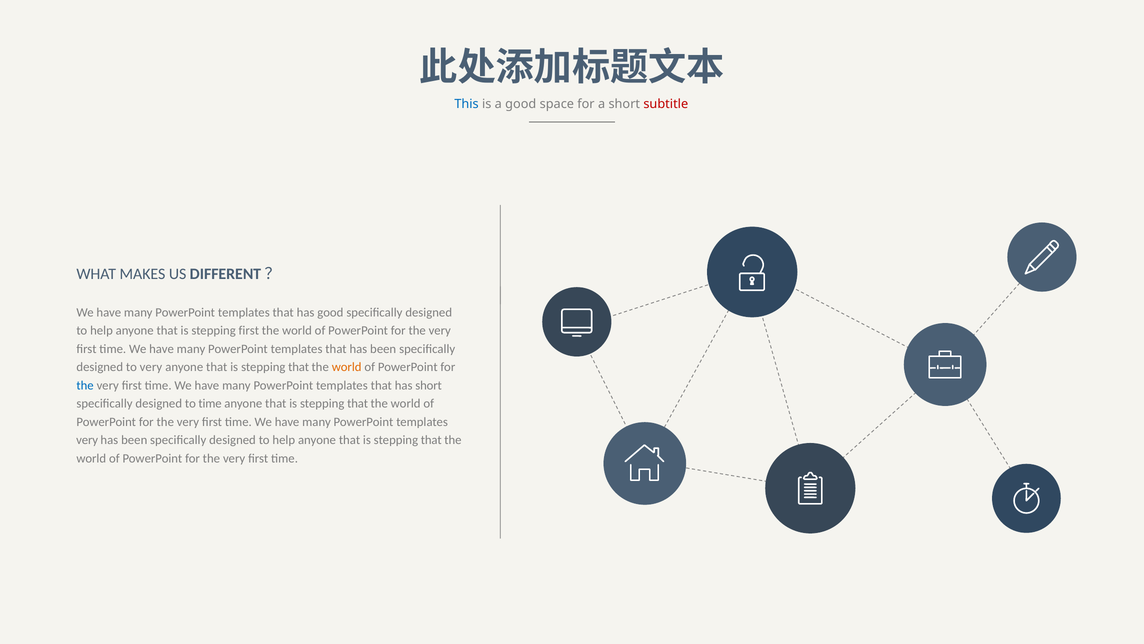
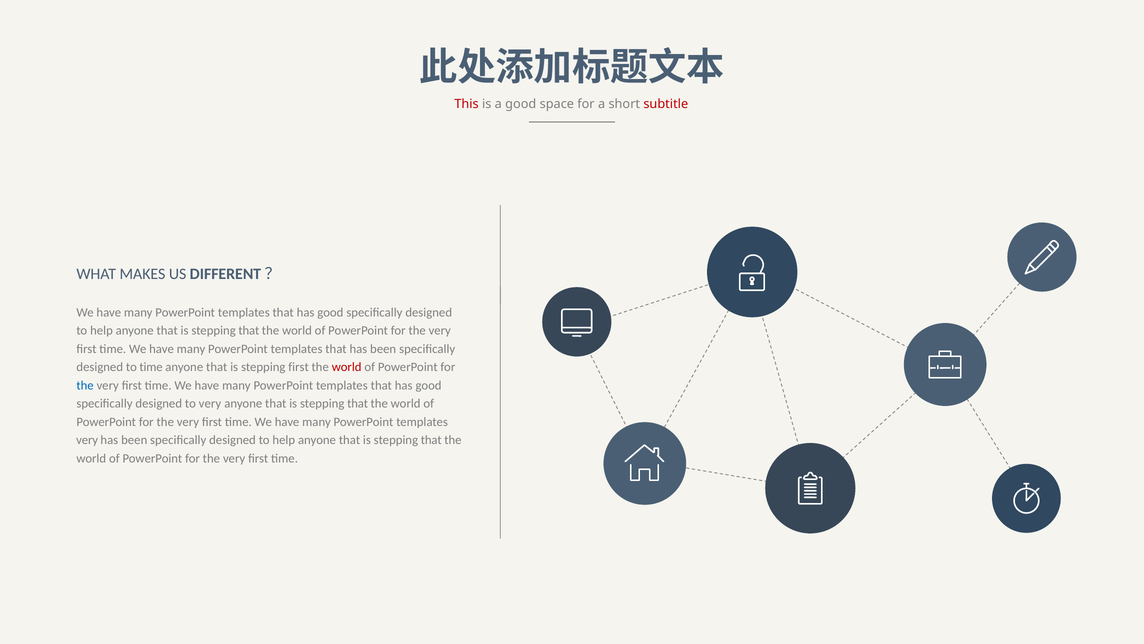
This colour: blue -> red (466, 104)
first: first -> that (249, 330)
to very: very -> time (151, 367)
that: that -> first (299, 367)
world colour: orange -> red (347, 367)
short: short -> good (429, 385)
to time: time -> very (210, 403)
